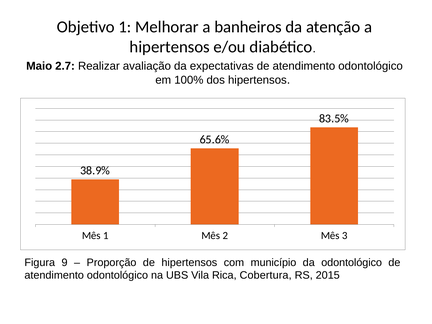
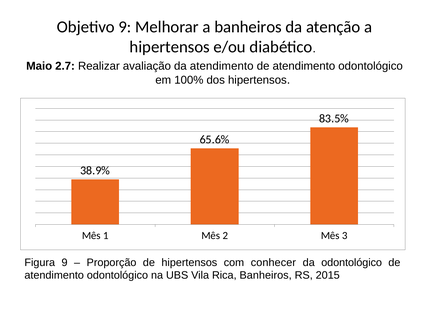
Objetivo 1: 1 -> 9 (125, 27)
da expectativas: expectativas -> atendimento (222, 66)
município: município -> conhecer (273, 262)
Rica Cobertura: Cobertura -> Banheiros (266, 275)
